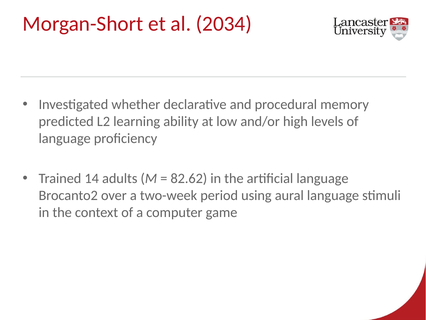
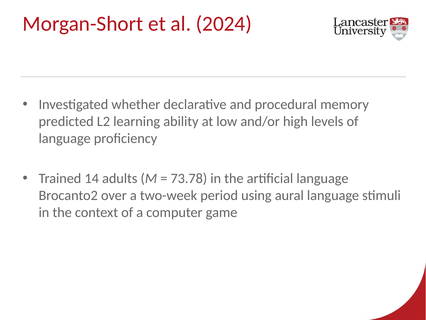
2034: 2034 -> 2024 (224, 24)
82.62: 82.62 -> 73.78 (189, 178)
